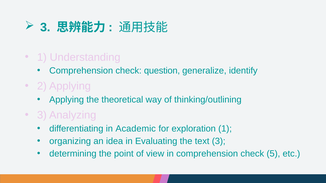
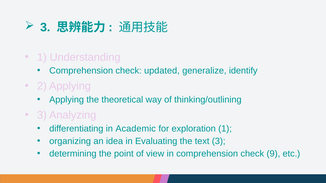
question: question -> updated (162, 71)
5: 5 -> 9 (273, 154)
